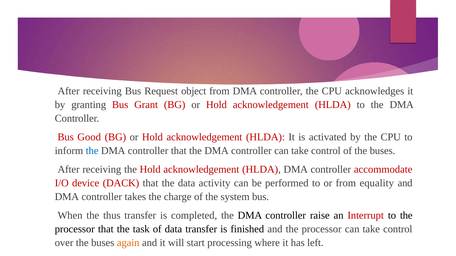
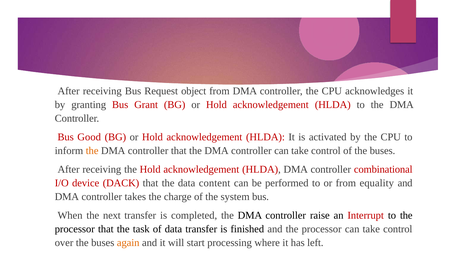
the colour: blue -> orange (92, 151)
accommodate: accommodate -> combinational (383, 170)
activity: activity -> content (215, 183)
thus: thus -> next (112, 216)
